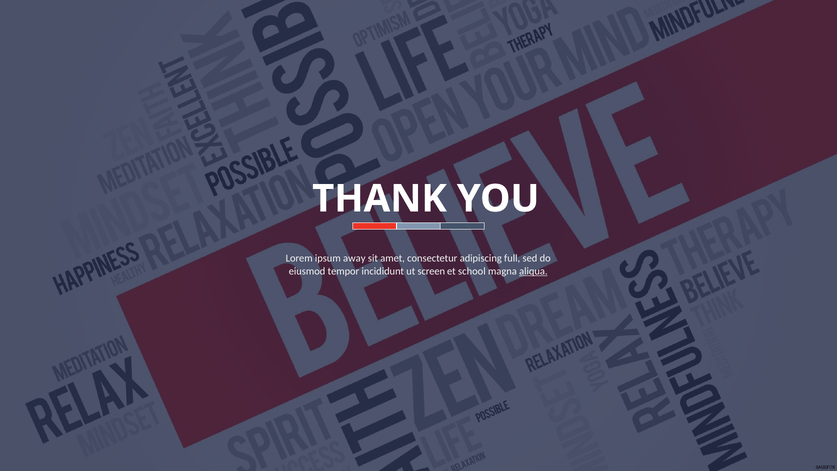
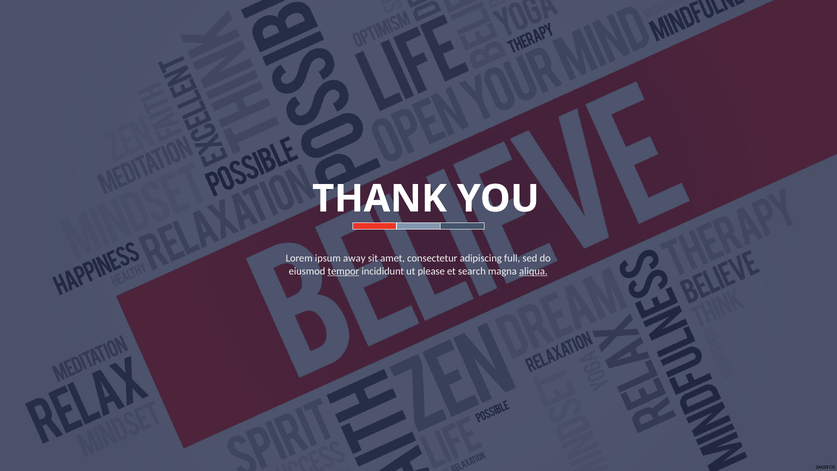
tempor underline: none -> present (343, 271)
screen: screen -> please (431, 271)
school: school -> search (472, 271)
